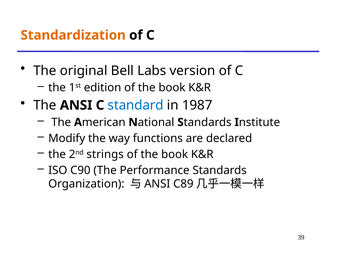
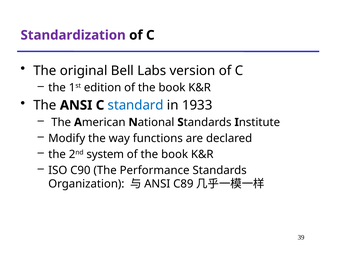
Standardization colour: orange -> purple (73, 35)
1987: 1987 -> 1933 (197, 105)
strings: strings -> system (105, 154)
